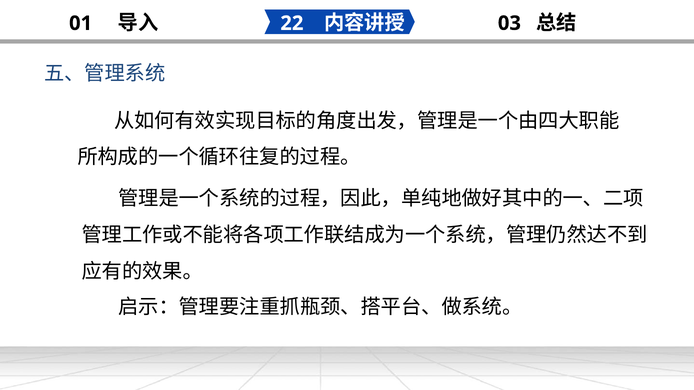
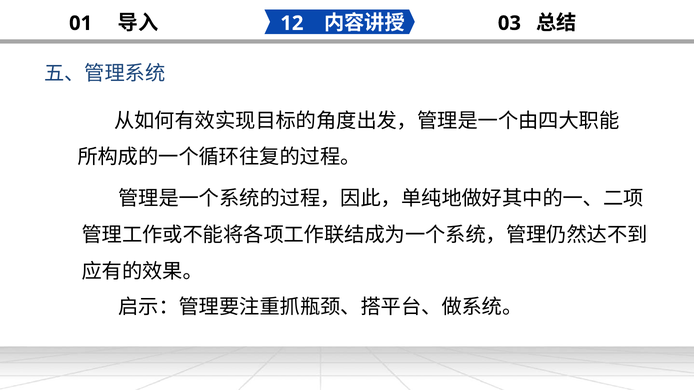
22: 22 -> 12 (292, 23)
